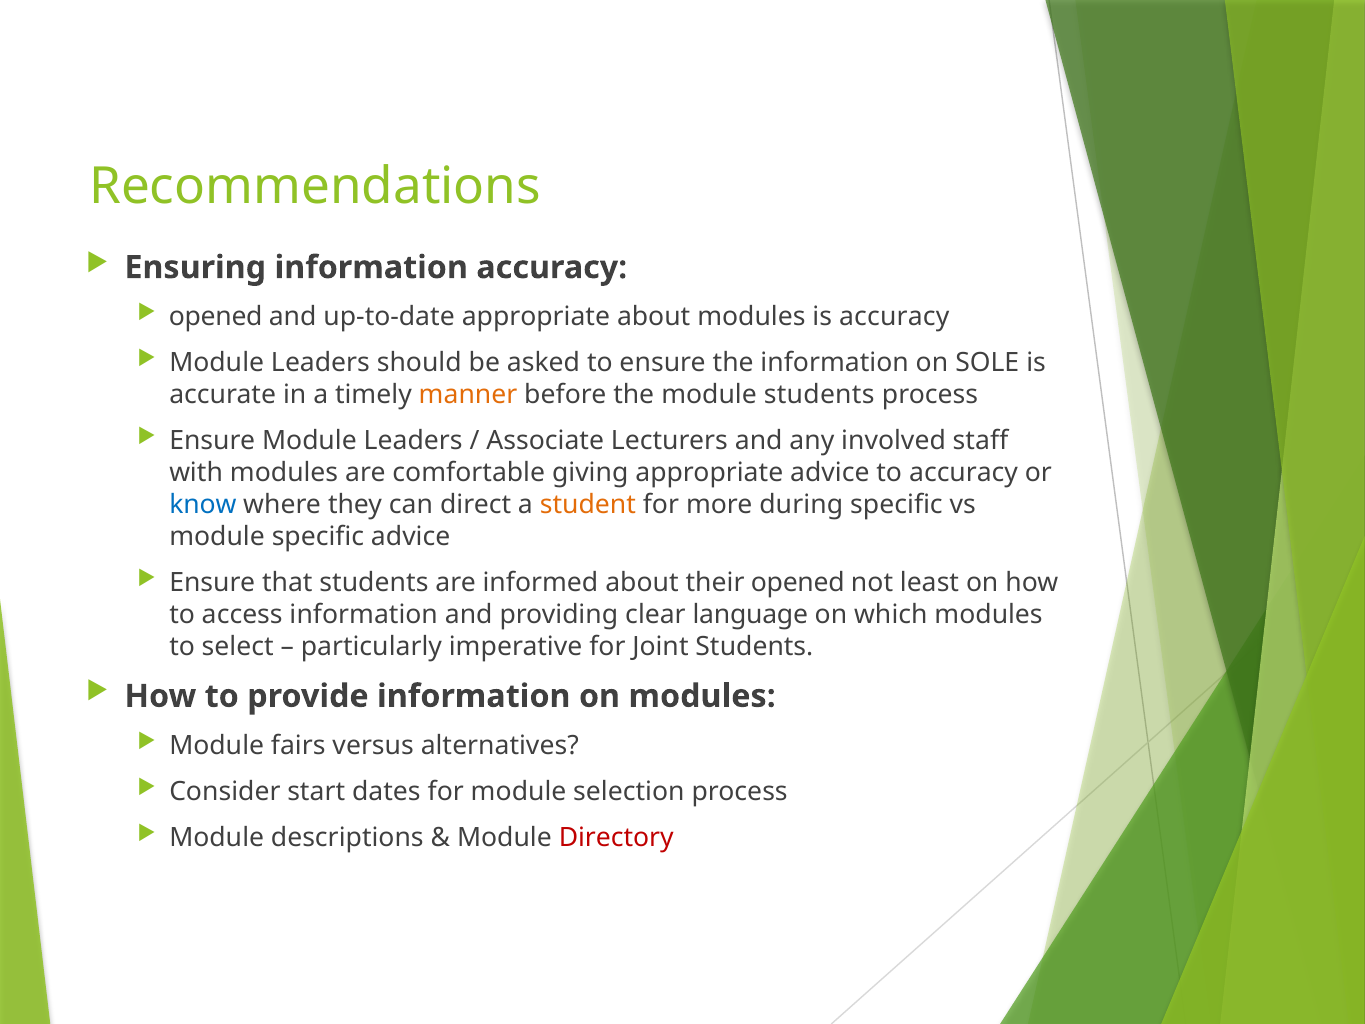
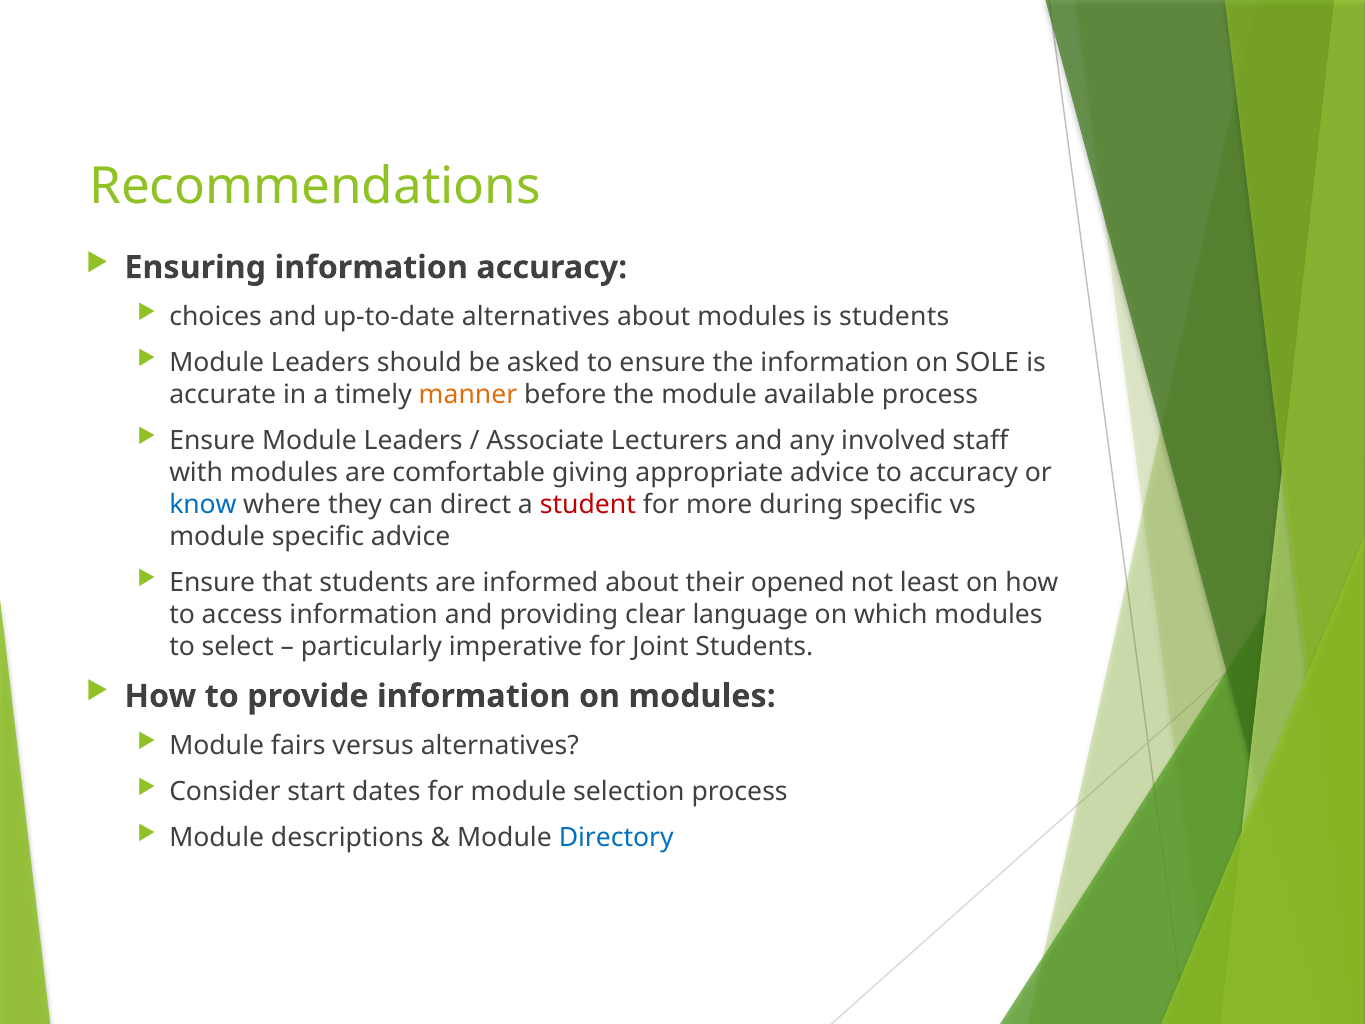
opened: opened -> choices (216, 317)
up-to-date appropriate: appropriate -> alternatives (536, 317)
is accuracy: accuracy -> students (894, 317)
module students: students -> available (819, 395)
student colour: orange -> red (588, 504)
Directory colour: red -> blue (616, 837)
